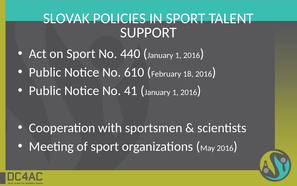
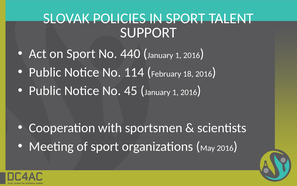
610: 610 -> 114 (134, 72)
41: 41 -> 45 (131, 91)
